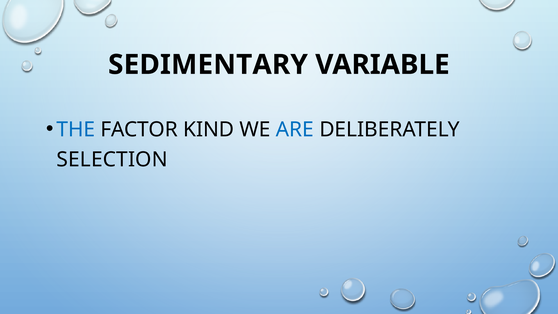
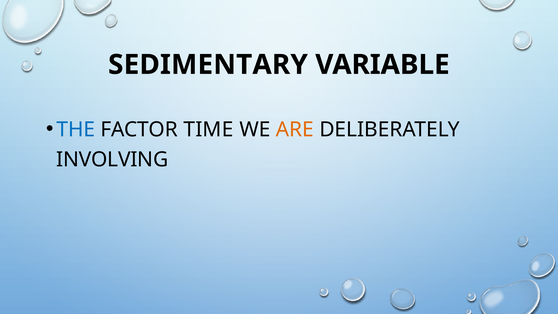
KIND: KIND -> TIME (209, 129)
ARE colour: blue -> orange (295, 129)
SELECTION: SELECTION -> INVOLVING (112, 160)
